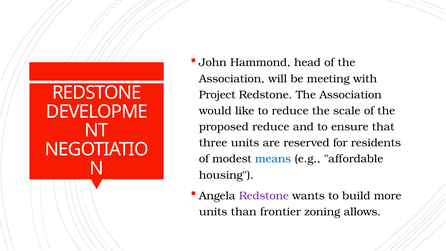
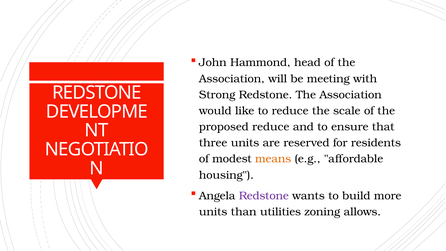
Project: Project -> Strong (217, 95)
means colour: blue -> orange (273, 159)
frontier: frontier -> utilities (280, 212)
